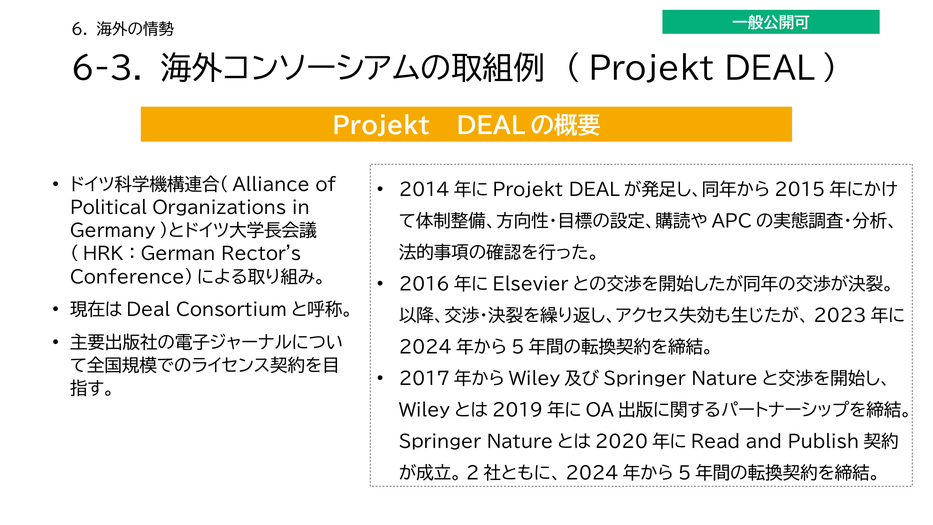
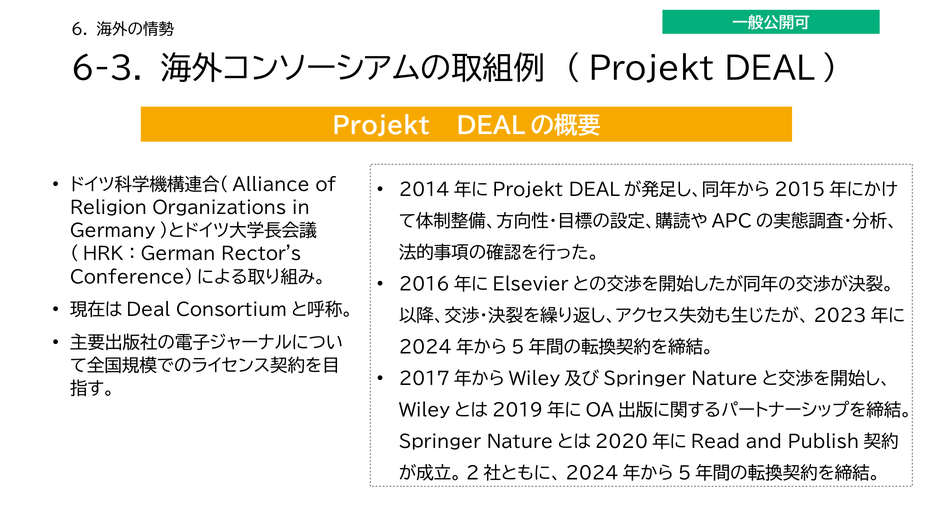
Political: Political -> Religion (108, 208)
